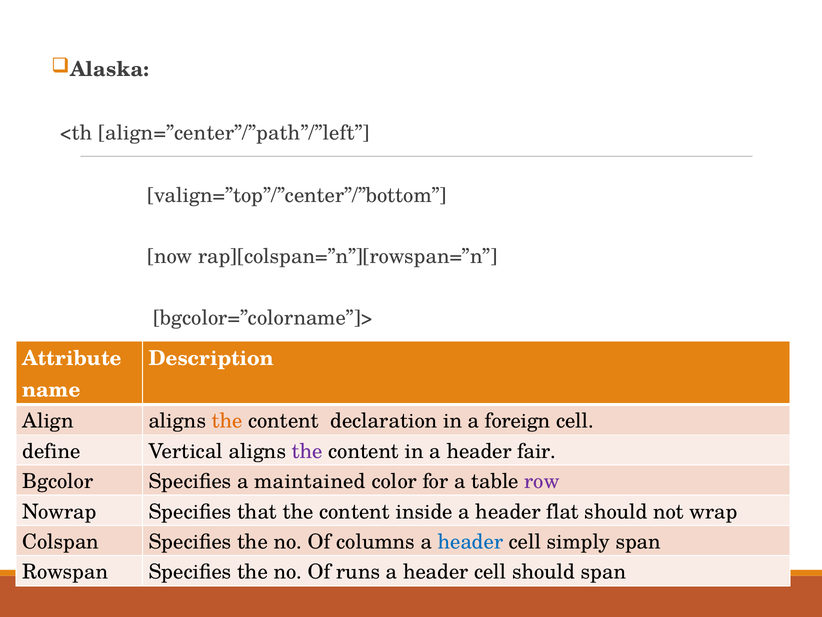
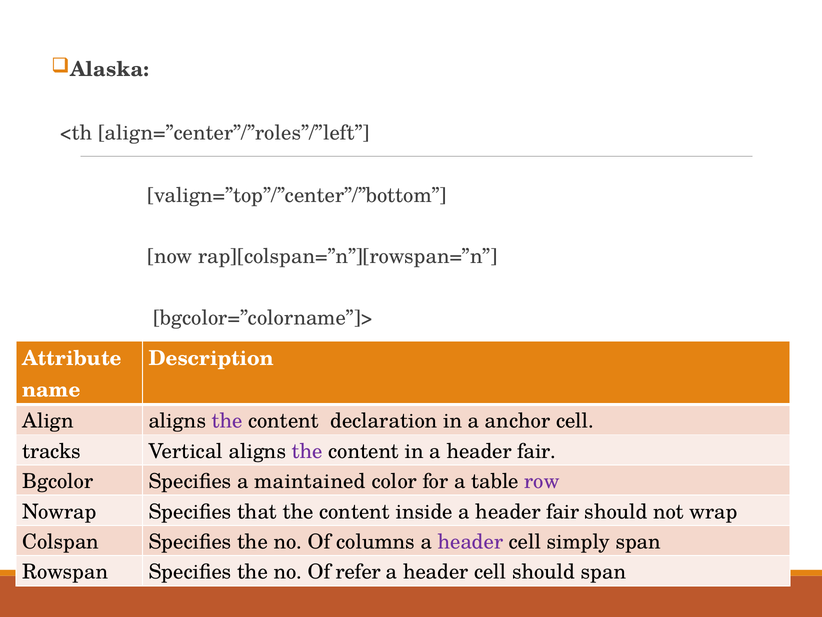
align=”center”/”path”/”left: align=”center”/”path”/”left -> align=”center”/”roles”/”left (234, 133)
the colour: orange -> purple (227, 421)
foreign: foreign -> anchor (518, 421)
define: define -> tracks (52, 451)
inside a header flat: flat -> fair (563, 511)
header colour: blue -> purple (470, 541)
runs: runs -> refer (358, 572)
